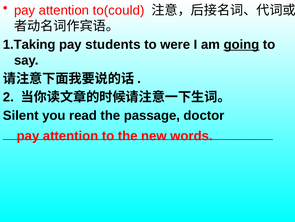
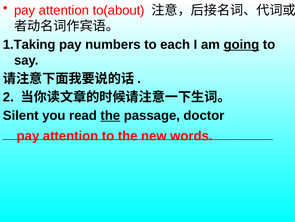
to(could: to(could -> to(about (119, 10)
students: students -> numbers (113, 44)
were: were -> each (175, 44)
the underline: none -> present (110, 115)
